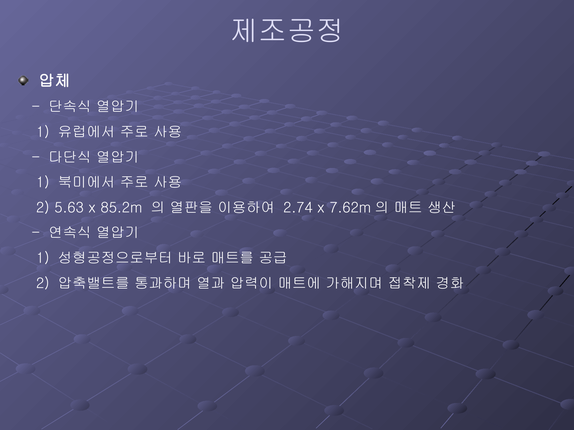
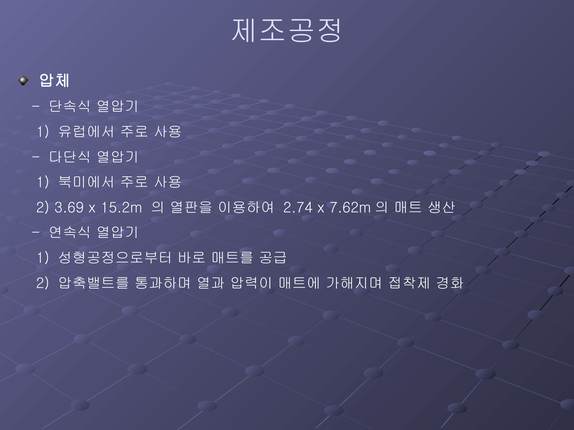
5.63: 5.63 -> 3.69 (69, 208)
85.2m: 85.2m -> 15.2m (121, 208)
